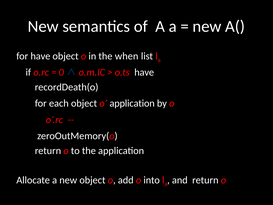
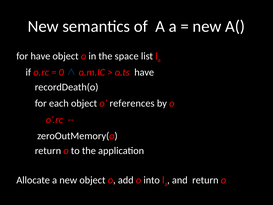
when: when -> space (127, 56)
o application: application -> references (132, 103)
